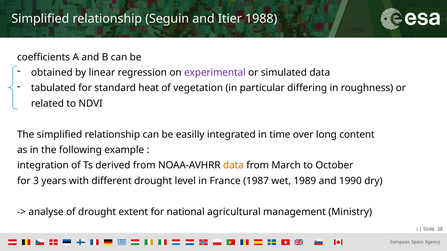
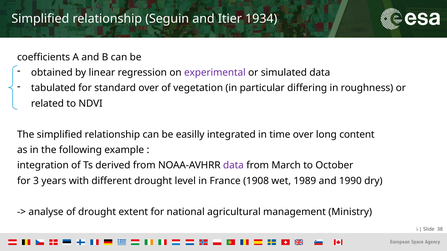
1988: 1988 -> 1934 (261, 19)
standard heat: heat -> over (149, 88)
data colour: orange -> purple (233, 166)
1987: 1987 -> 1908 (256, 181)
